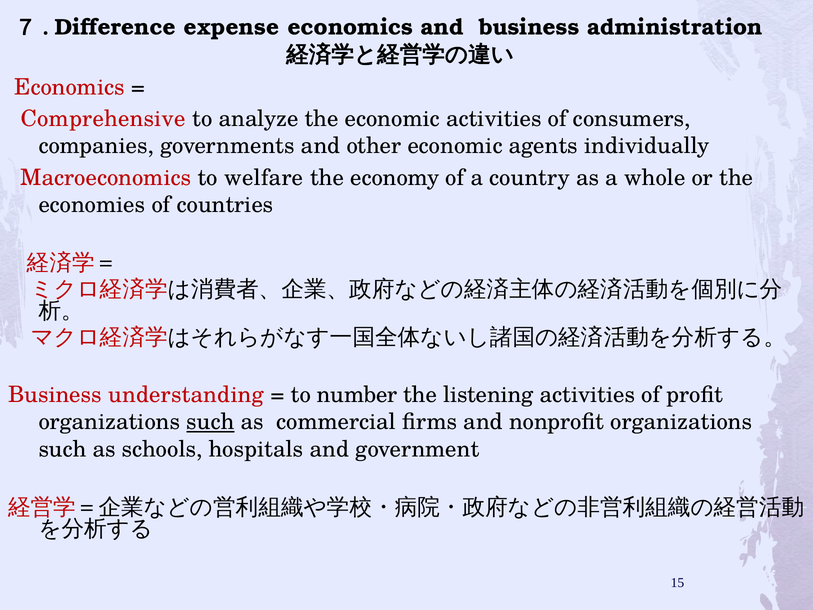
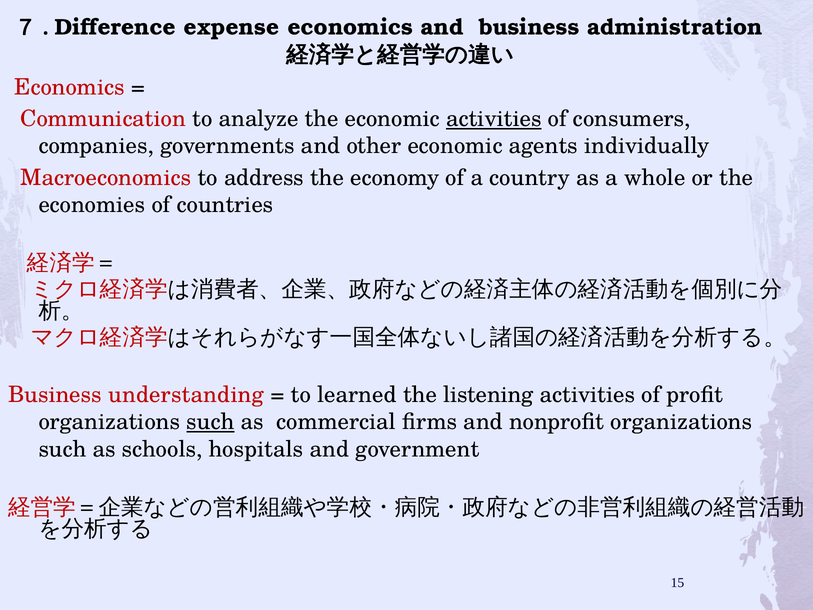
Comprehensive: Comprehensive -> Communication (103, 119)
activities underline: none -> present (494, 119)
welfare: welfare -> address (264, 178)
number: number -> learned (357, 395)
